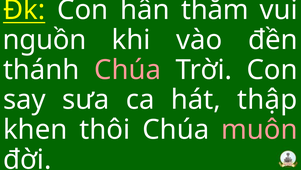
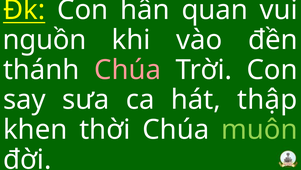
thắm: thắm -> quan (215, 10)
thôi: thôi -> thời (105, 129)
muôn colour: pink -> light green (259, 129)
